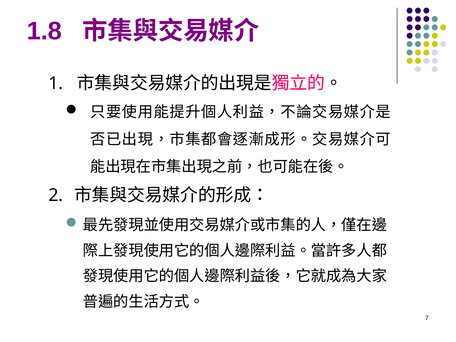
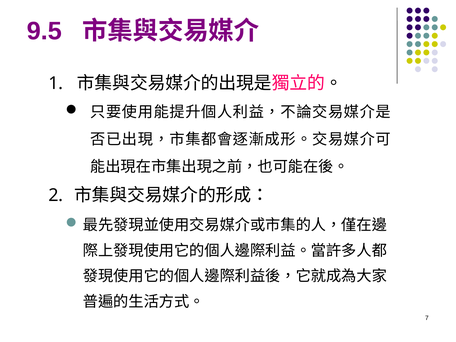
1.8: 1.8 -> 9.5 (44, 31)
